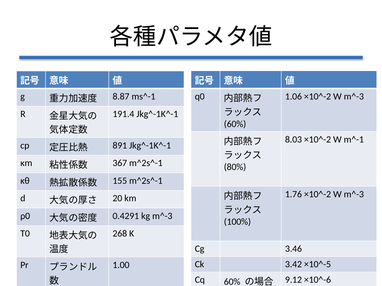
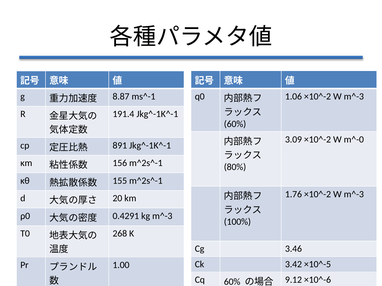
8.03: 8.03 -> 3.09 (293, 140)
m^-1: m^-1 -> m^-0 (354, 140)
367: 367 -> 156 (120, 163)
